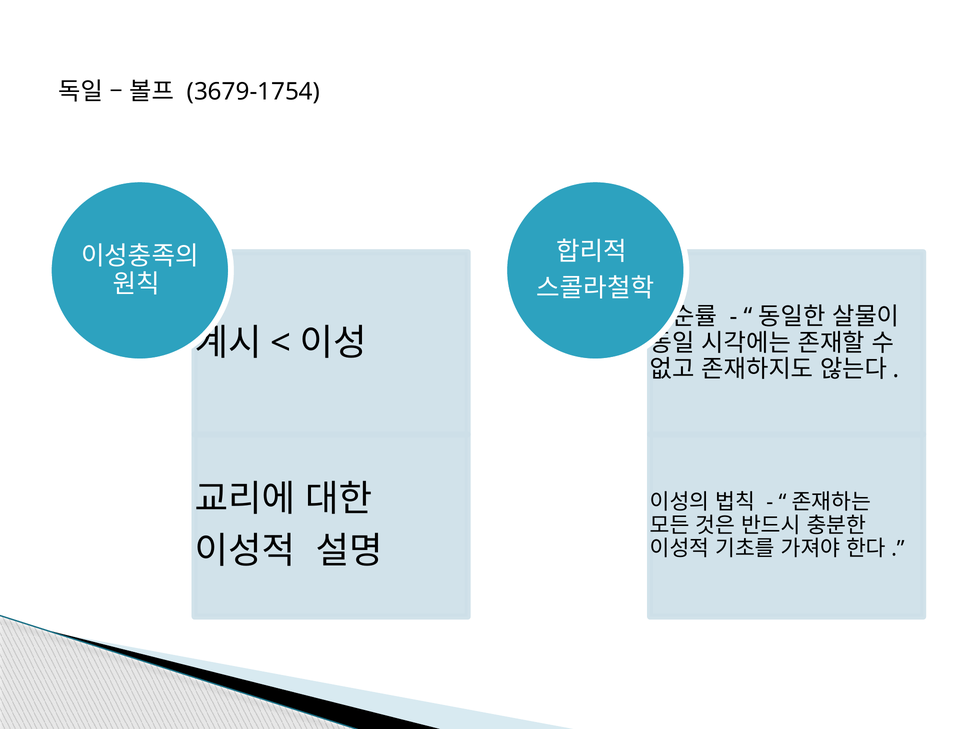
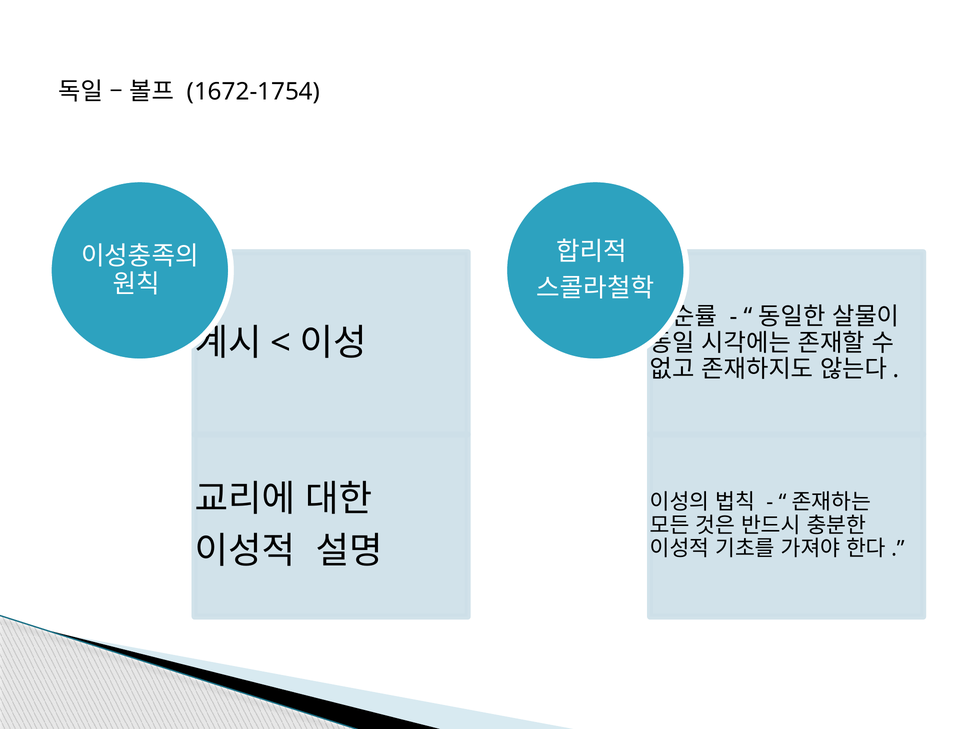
3679-1754: 3679-1754 -> 1672-1754 (253, 92)
